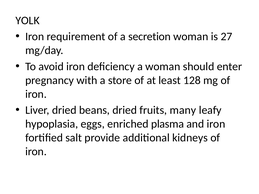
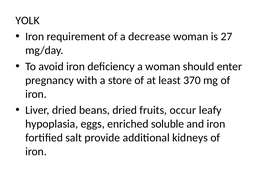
secretion: secretion -> decrease (149, 37)
128: 128 -> 370 (192, 80)
many: many -> occur (183, 110)
plasma: plasma -> soluble (168, 124)
